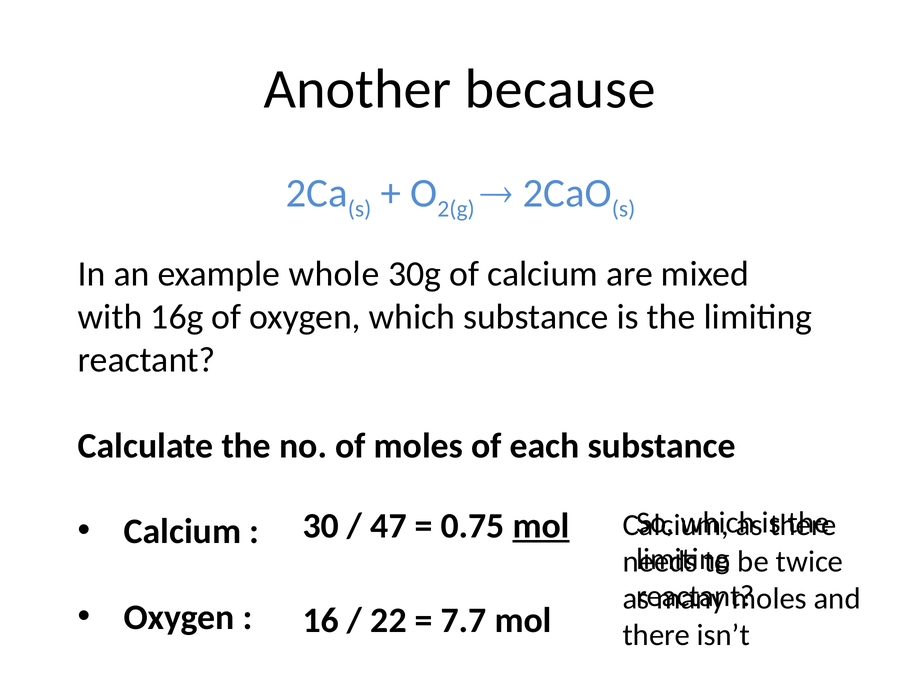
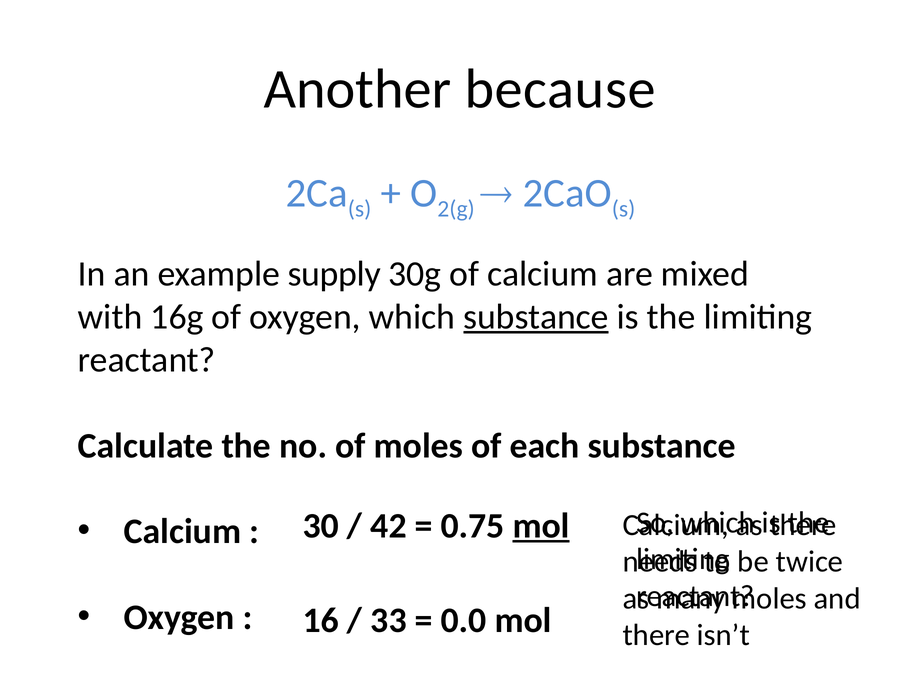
whole: whole -> supply (334, 274)
substance underline: none -> present (536, 317)
47: 47 -> 42 (389, 526)
22: 22 -> 33 (389, 621)
7.7: 7.7 -> 0.0 (464, 621)
